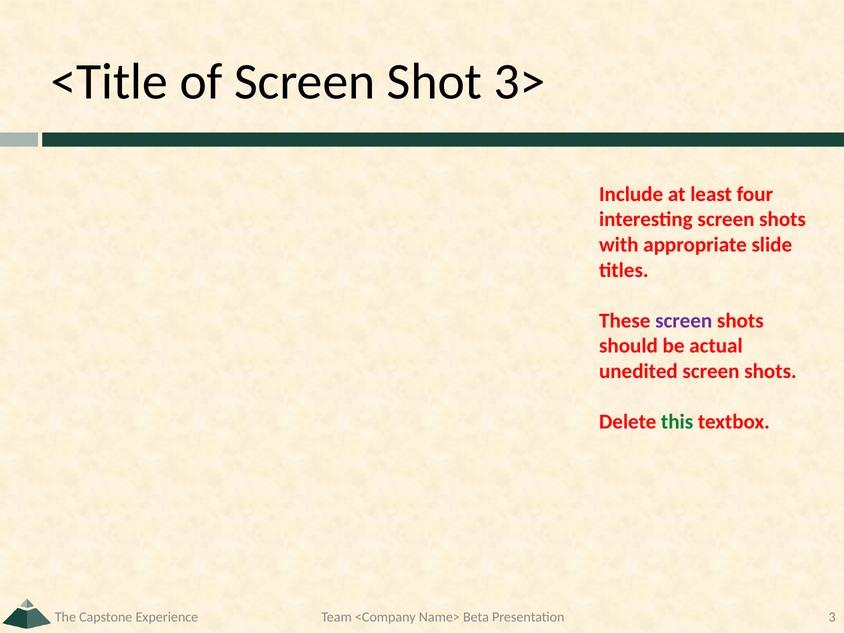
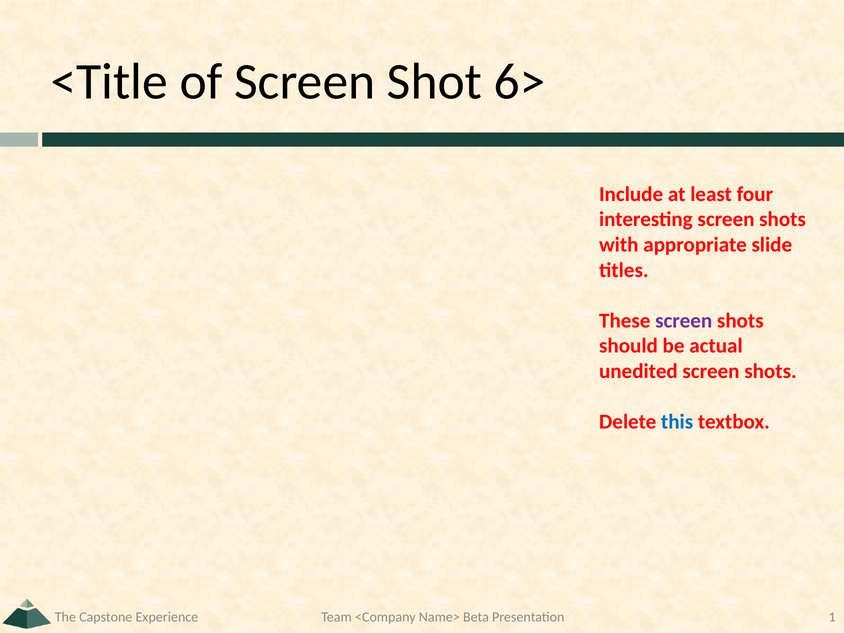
3>: 3> -> 6> (520, 82)
this colour: green -> blue (677, 422)
3: 3 -> 1 (832, 617)
